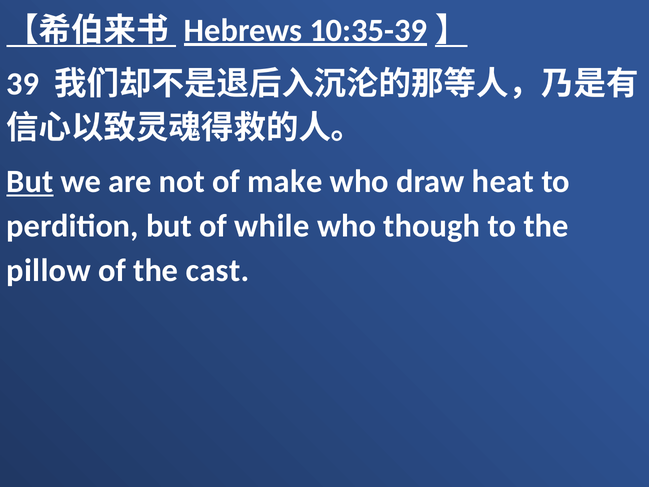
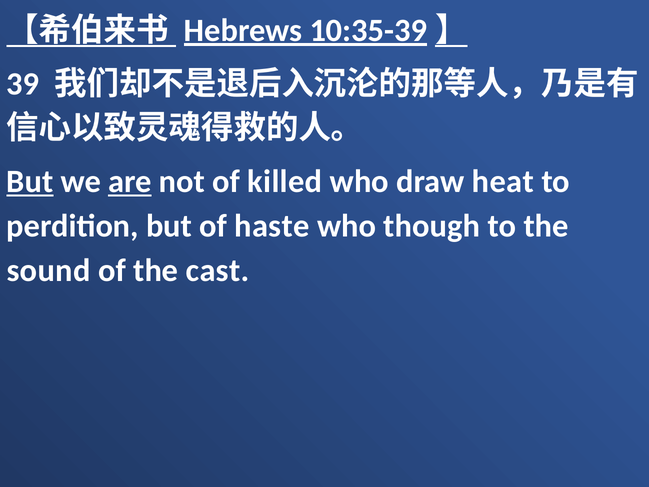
are underline: none -> present (130, 182)
make: make -> killed (285, 182)
while: while -> haste (272, 226)
pillow: pillow -> sound (49, 270)
